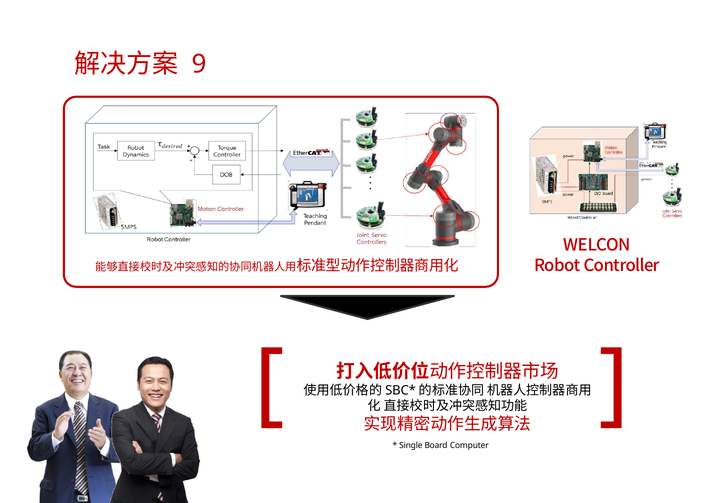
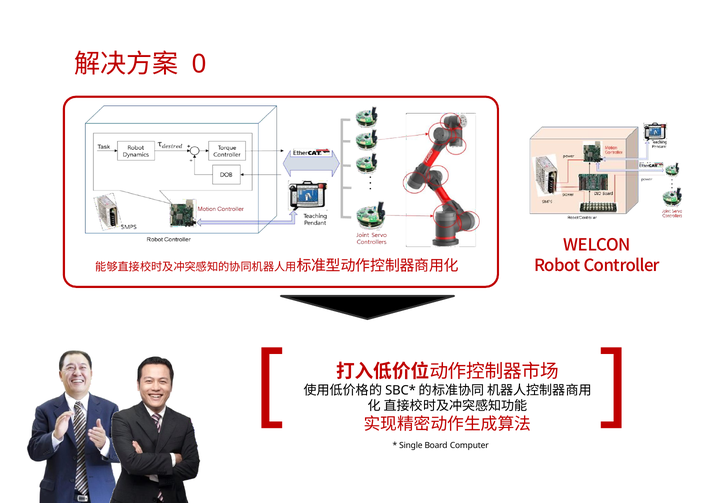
9: 9 -> 0 (199, 64)
